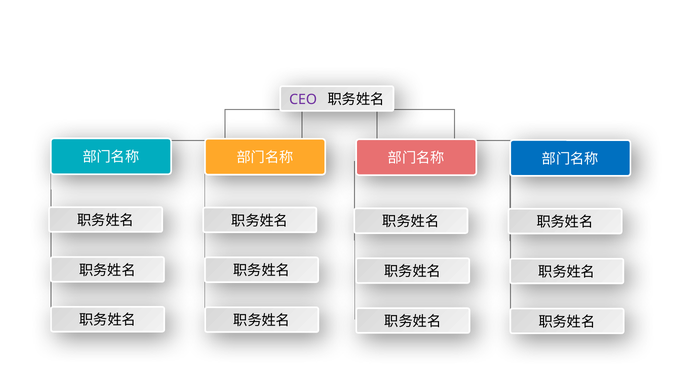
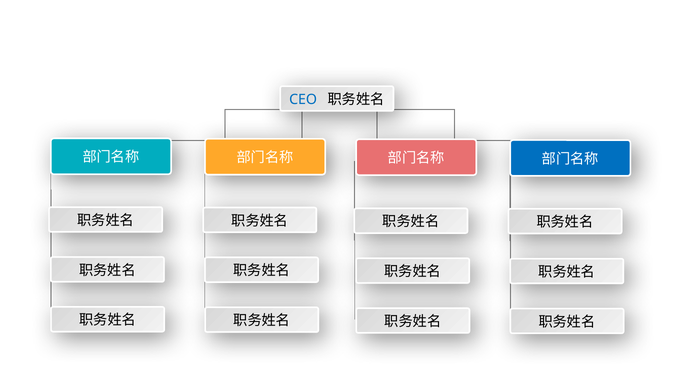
CEO colour: purple -> blue (303, 99)
